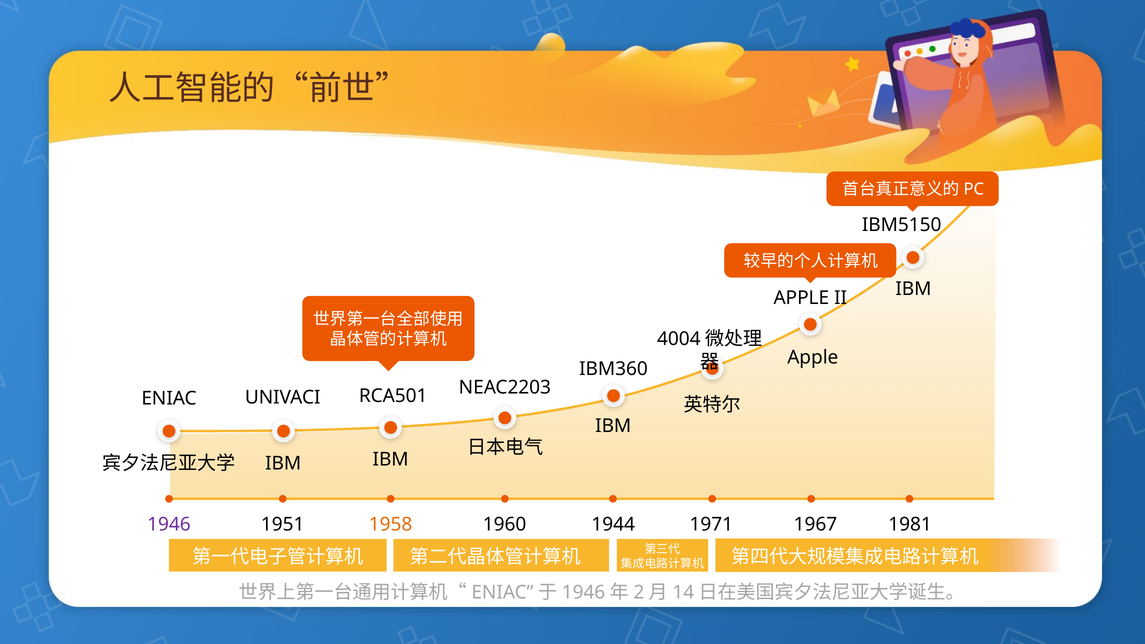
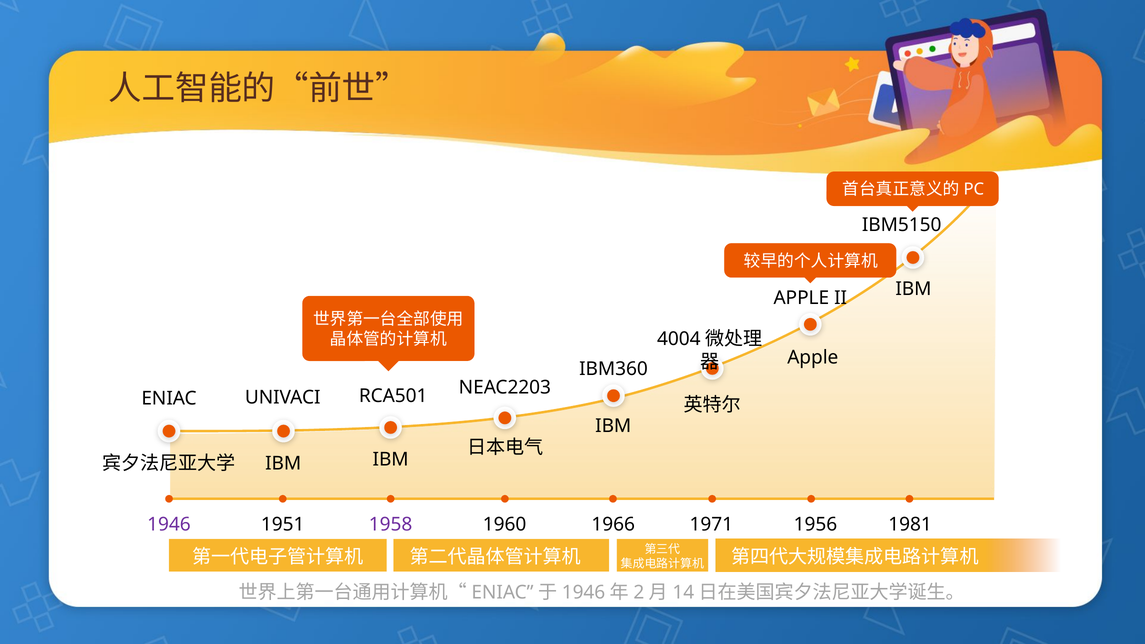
1958 colour: orange -> purple (391, 524)
1944: 1944 -> 1966 (613, 524)
1967: 1967 -> 1956 (815, 524)
